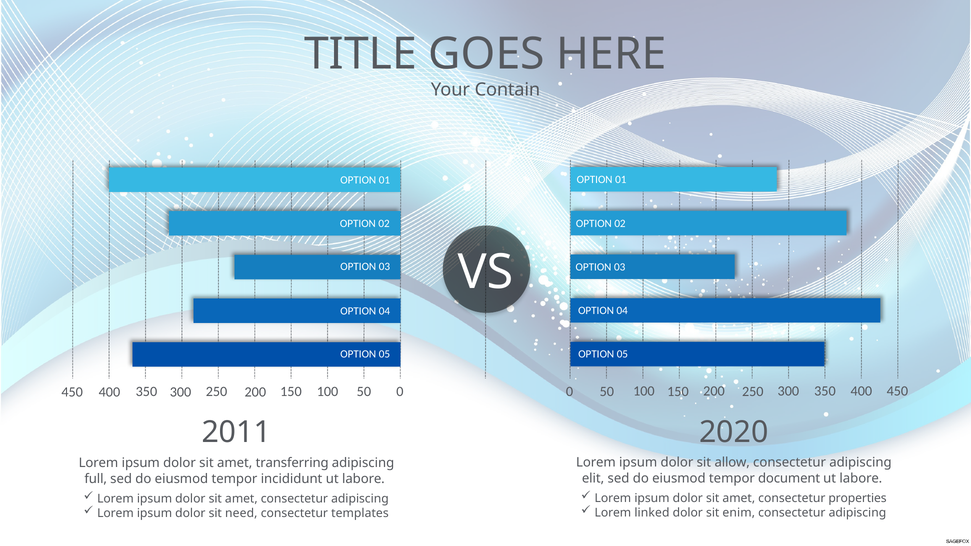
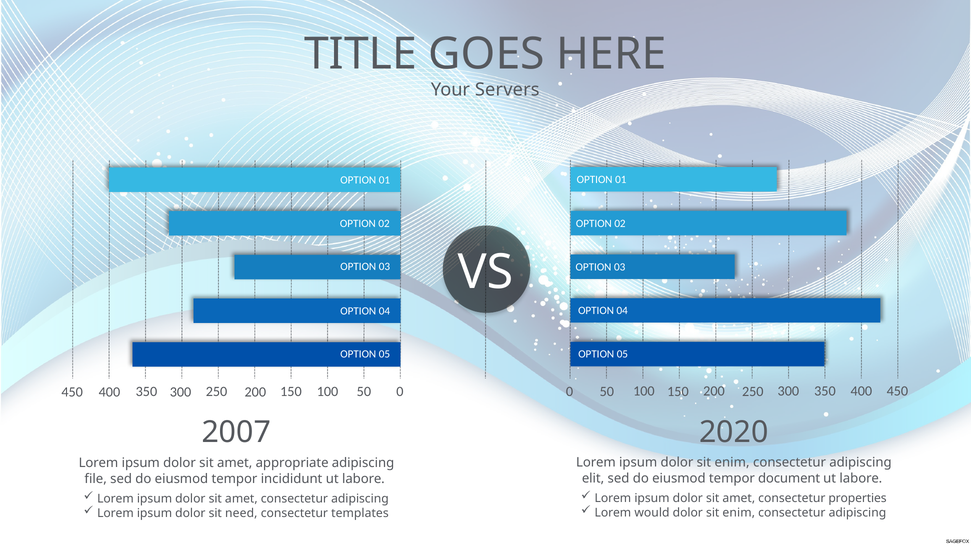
Contain: Contain -> Servers (507, 90)
2011: 2011 -> 2007 (236, 433)
ipsum dolor sit allow: allow -> enim (732, 463)
transferring: transferring -> appropriate (292, 463)
full: full -> file (96, 479)
linked: linked -> would (652, 513)
